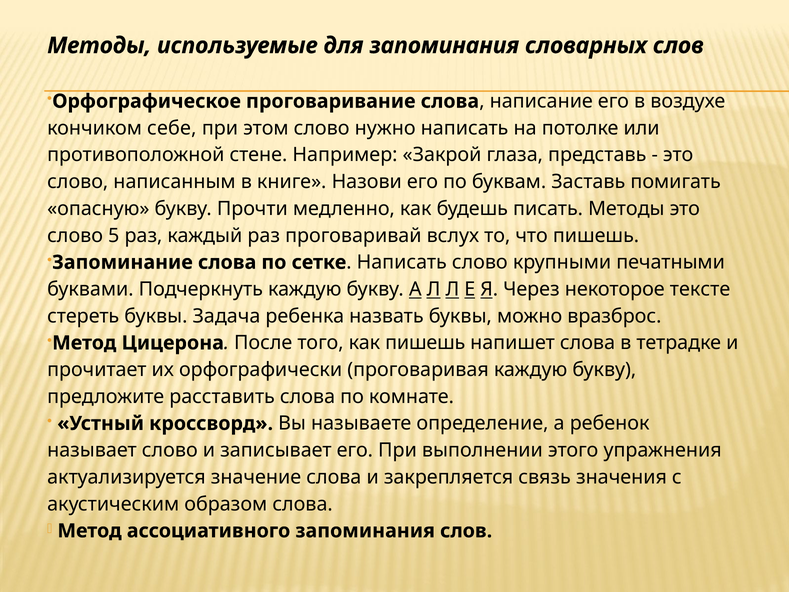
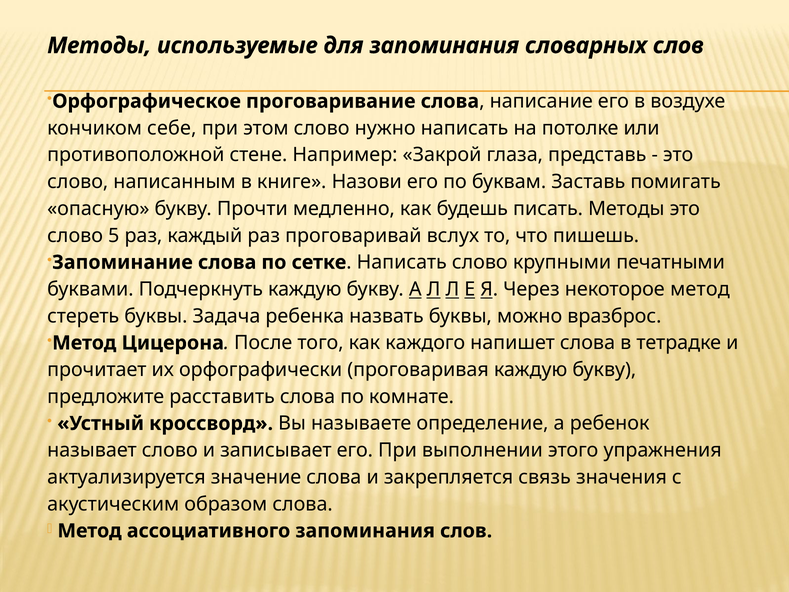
некоторое тексте: тексте -> метод (700, 289)
как пишешь: пишешь -> каждого (425, 343)
